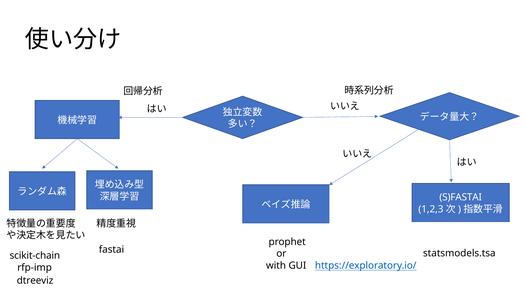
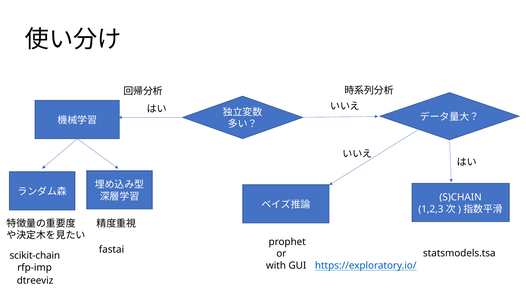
S)FASTAI: S)FASTAI -> S)CHAIN (461, 197)
